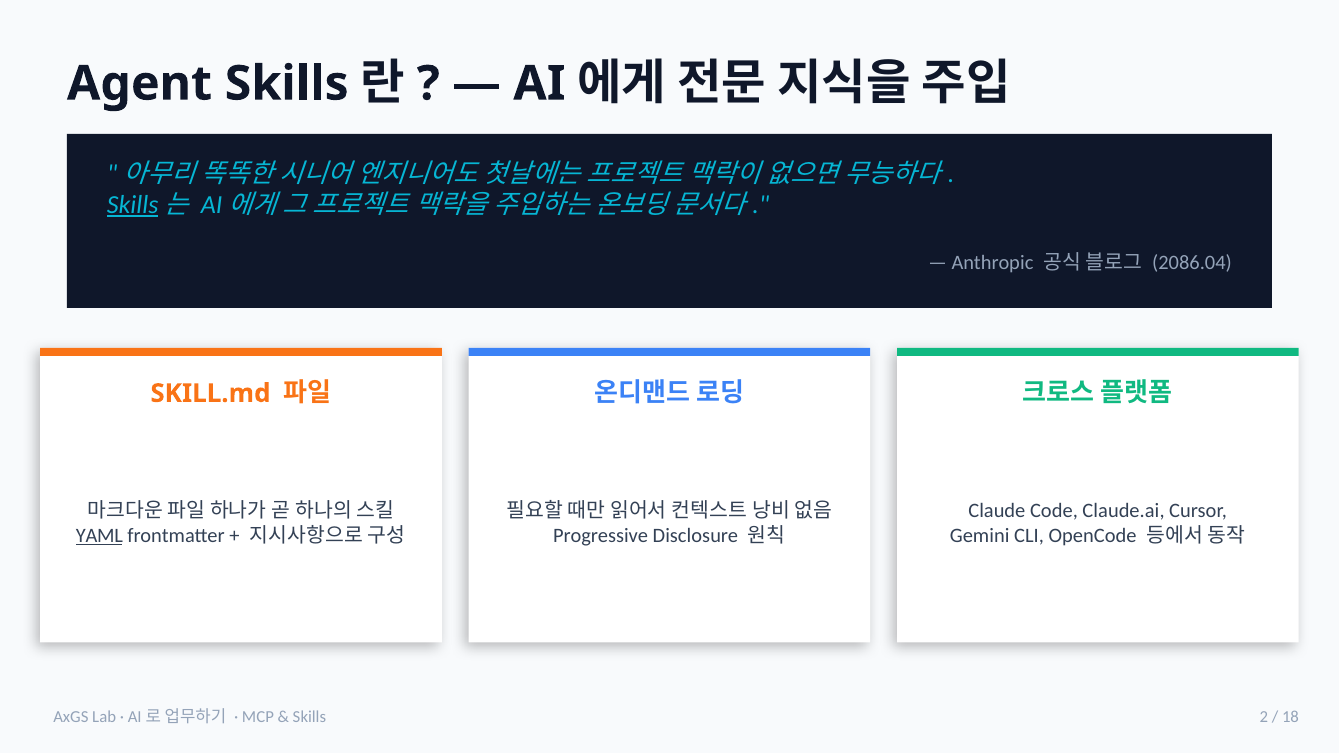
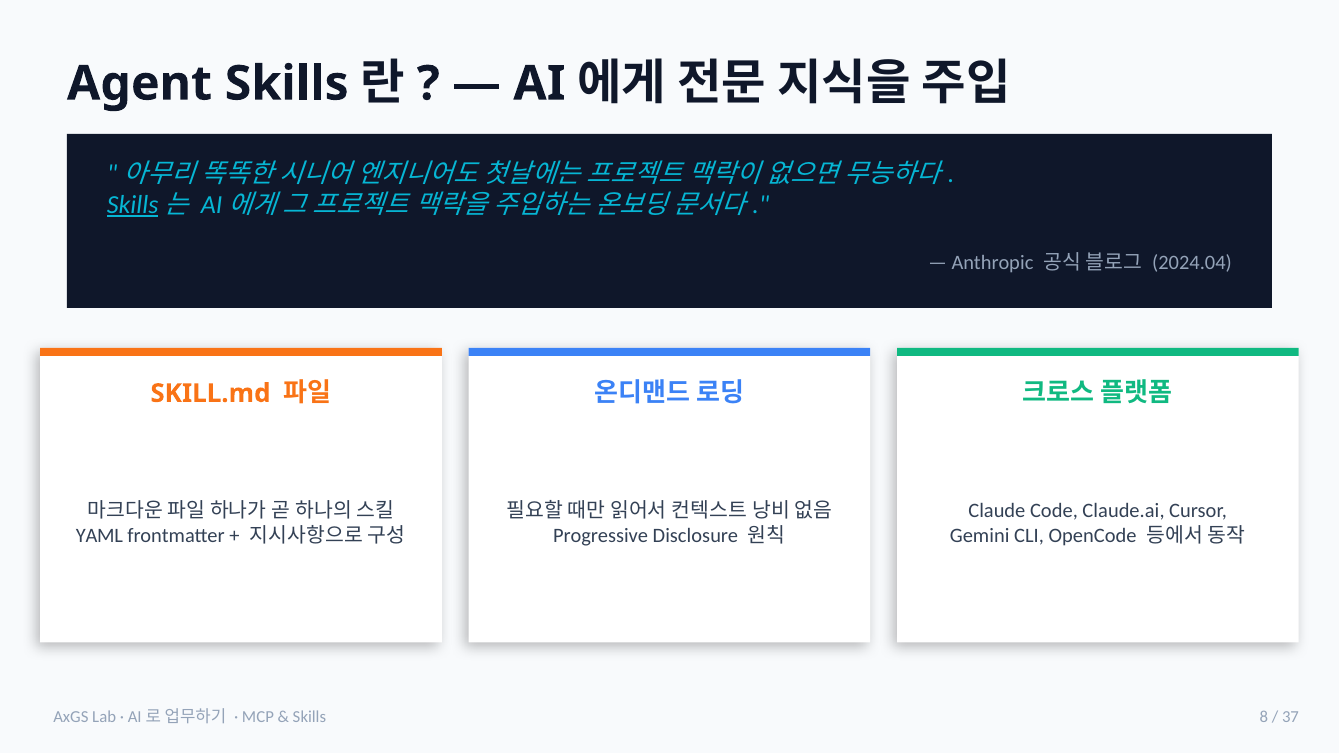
2086.04: 2086.04 -> 2024.04 (1192, 262)
YAML underline: present -> none (99, 536)
2: 2 -> 8 (1264, 717)
18: 18 -> 37 (1290, 717)
